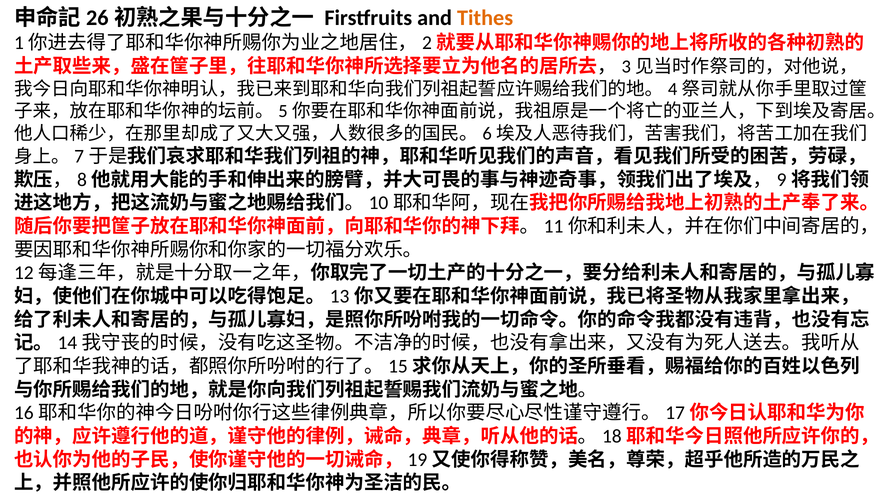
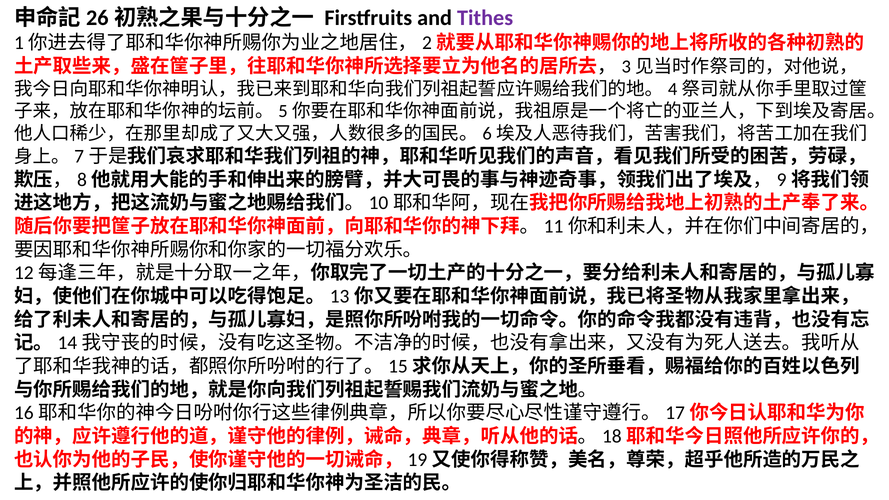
Tithes colour: orange -> purple (485, 18)
